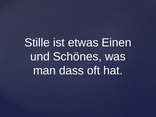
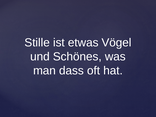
Einen: Einen -> Vögel (116, 43)
